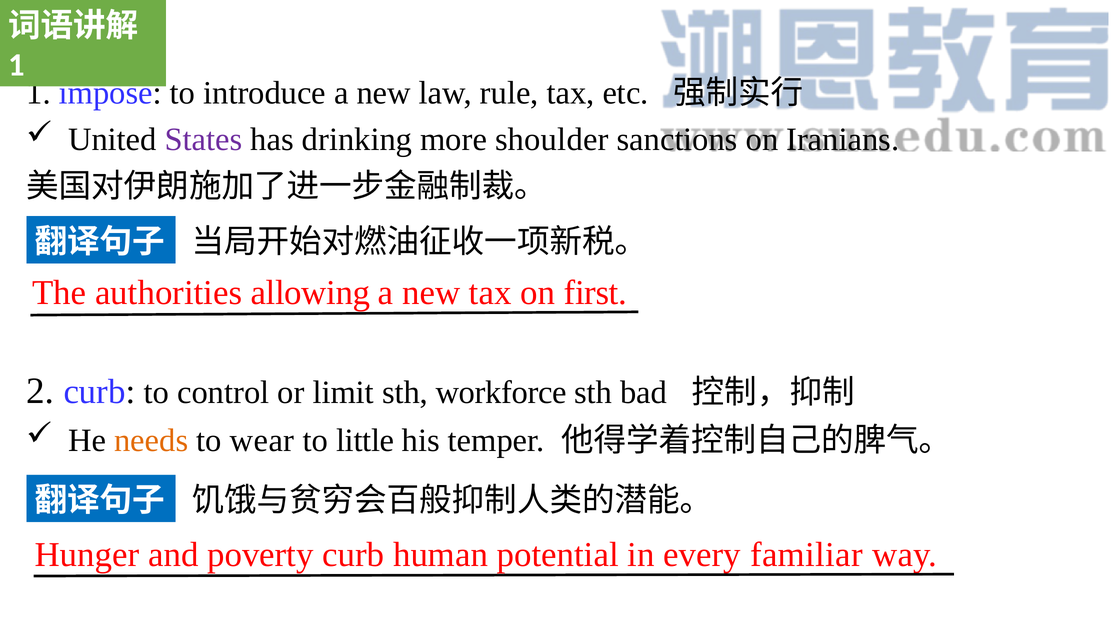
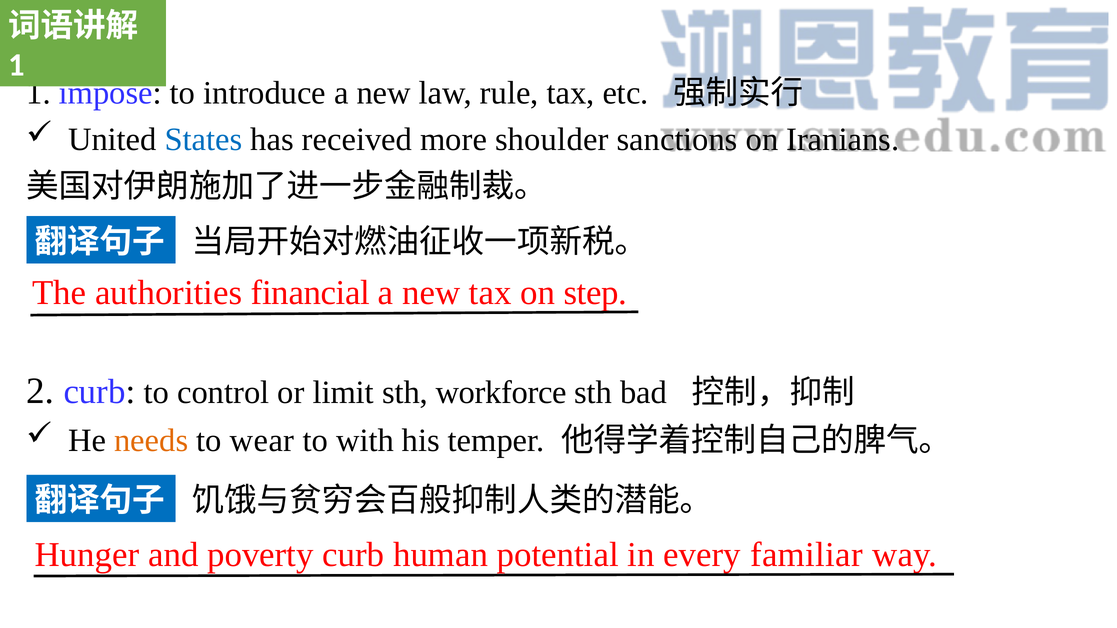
States colour: purple -> blue (204, 140)
drinking: drinking -> received (357, 140)
allowing: allowing -> financial (310, 293)
first: first -> step (595, 293)
little: little -> with (365, 441)
